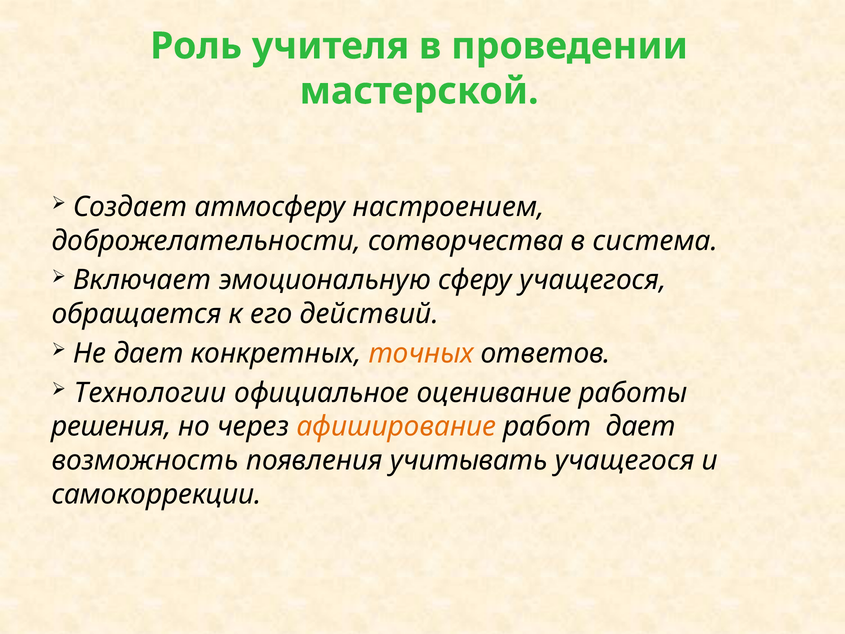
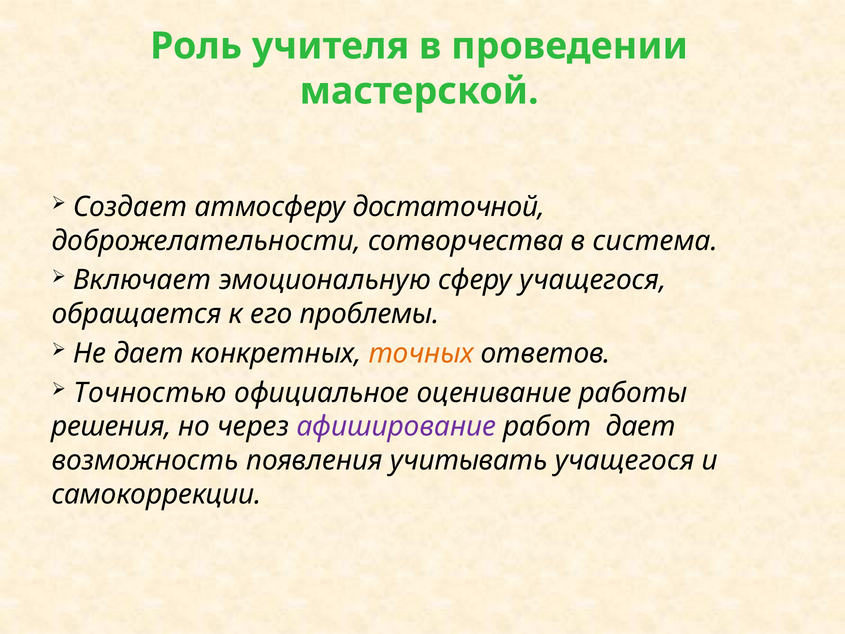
настроением: настроением -> достаточной (449, 207)
действий: действий -> проблемы (370, 314)
Технологии: Технологии -> Точностью (150, 393)
афиширование colour: orange -> purple (396, 427)
